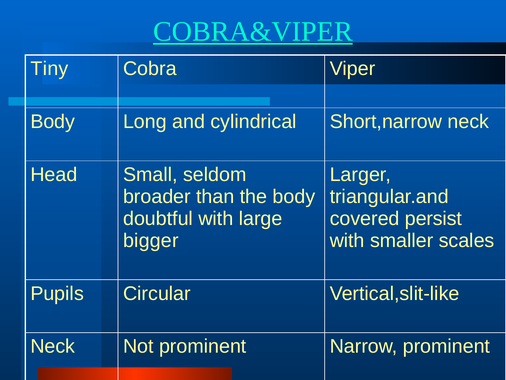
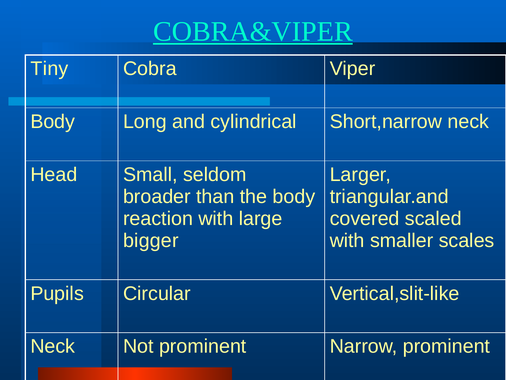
doubtful: doubtful -> reaction (158, 218)
persist: persist -> scaled (433, 218)
